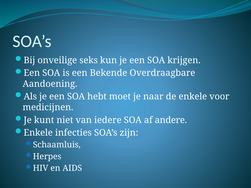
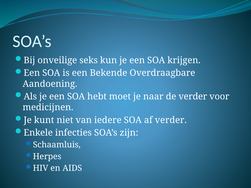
de enkele: enkele -> verder (193, 97)
af andere: andere -> verder (171, 120)
